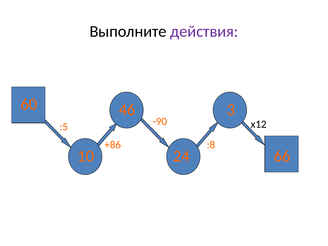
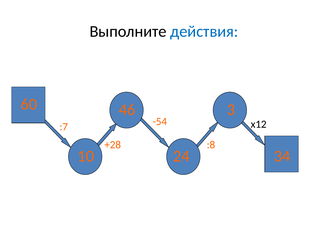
действия colour: purple -> blue (204, 31)
-90: -90 -> -54 (160, 122)
:5: :5 -> :7 (64, 127)
+86: +86 -> +28 (113, 145)
66: 66 -> 34 (282, 156)
